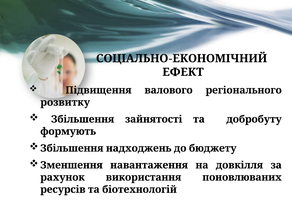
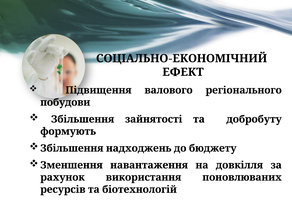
розвитку: розвитку -> побудови (65, 102)
